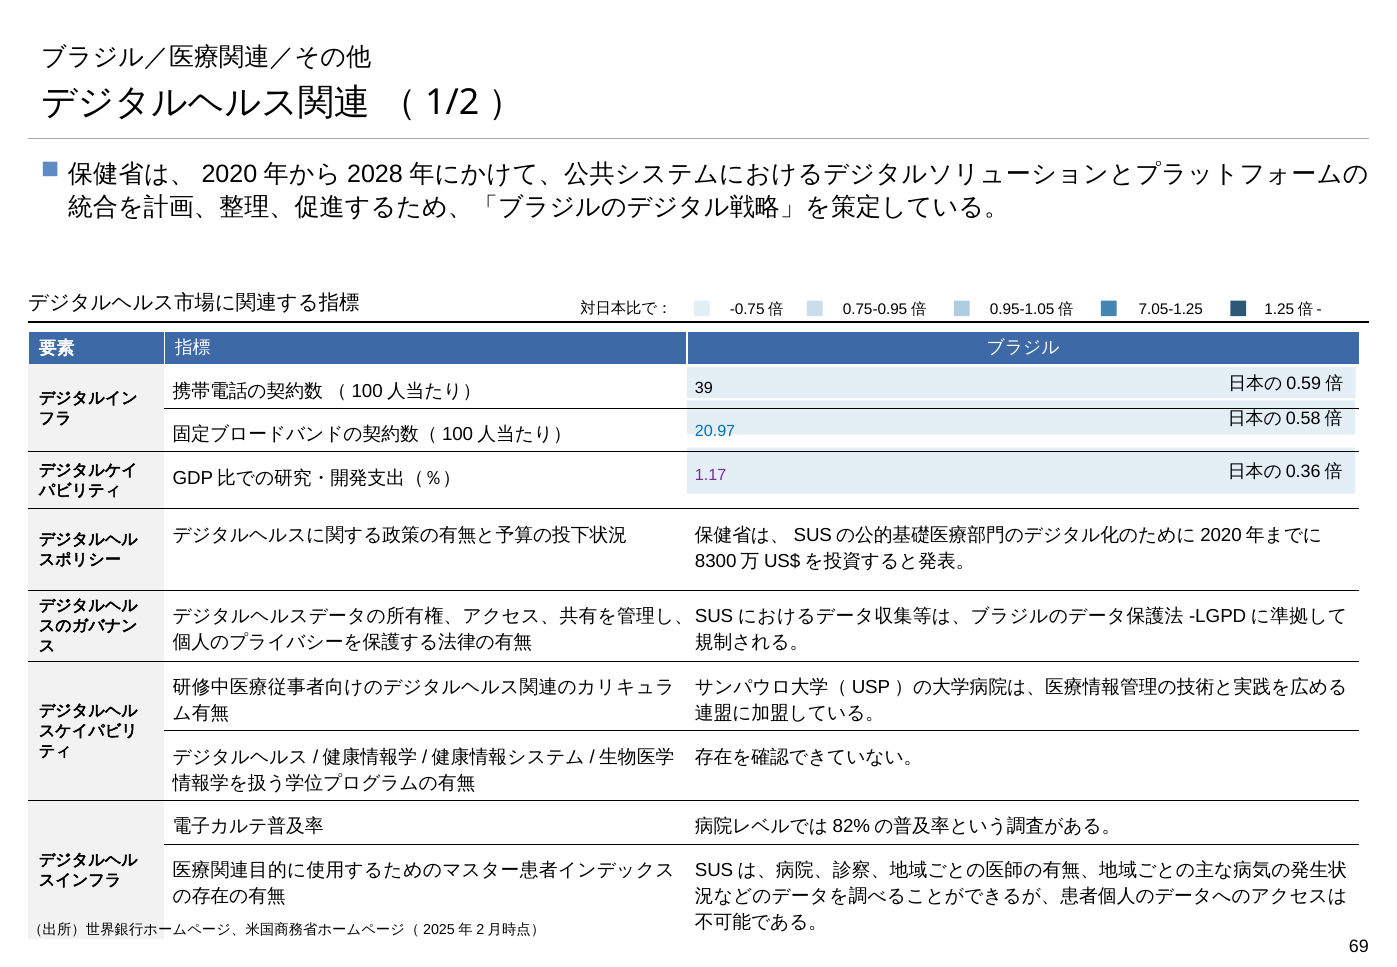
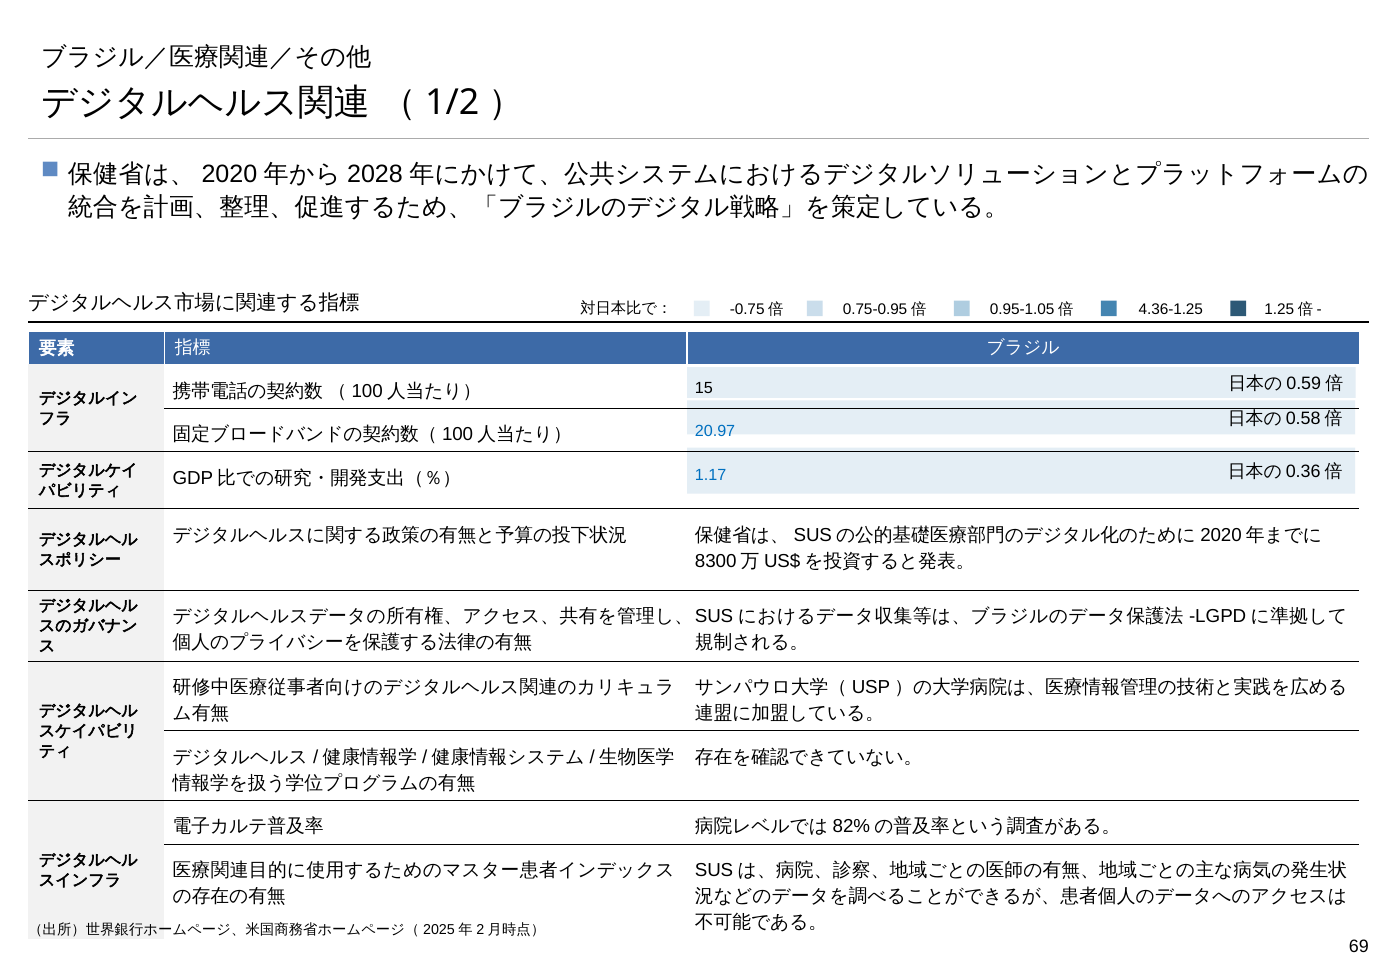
7.05-1.25: 7.05-1.25 -> 4.36-1.25 (1171, 309)
39: 39 -> 15 (704, 388)
1.17 colour: purple -> blue (711, 475)
